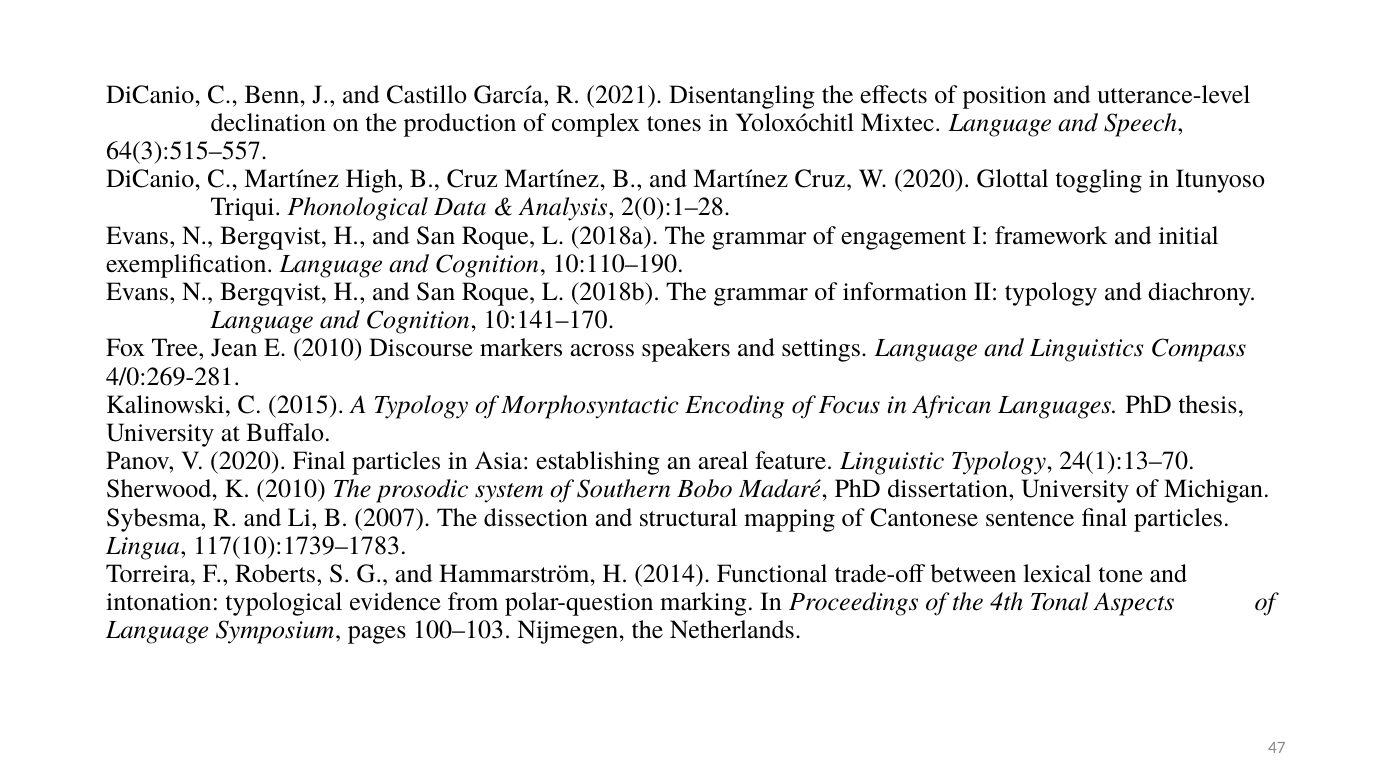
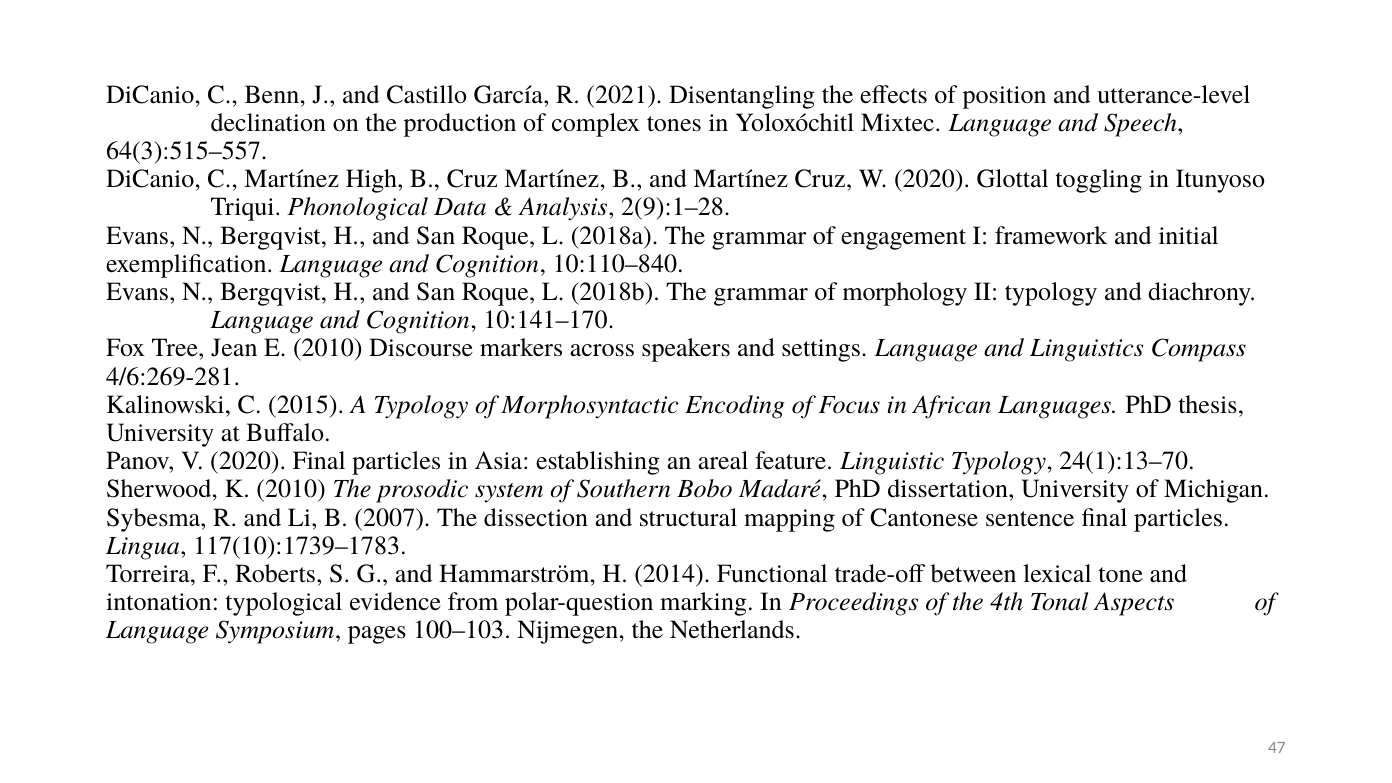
2(0):1–28: 2(0):1–28 -> 2(9):1–28 (676, 207)
10:110–190: 10:110–190 -> 10:110–840 (618, 264)
information: information -> morphology (905, 292)
4/0:269-281: 4/0:269-281 -> 4/6:269-281 (173, 377)
